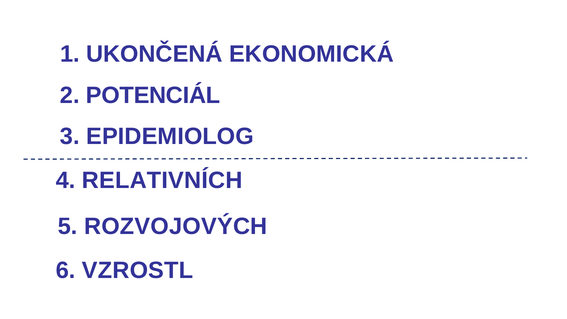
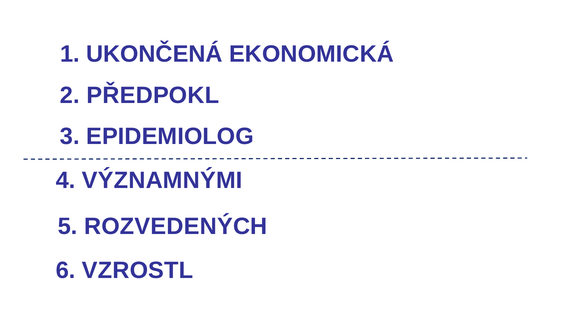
POTENCIÁL: POTENCIÁL -> PŘEDPOKL (153, 95)
RELATIVNÍCH: RELATIVNÍCH -> VÝZNAMNÝMI (162, 180)
ROZVOJOVÝCH: ROZVOJOVÝCH -> ROZVEDENÝCH (176, 226)
